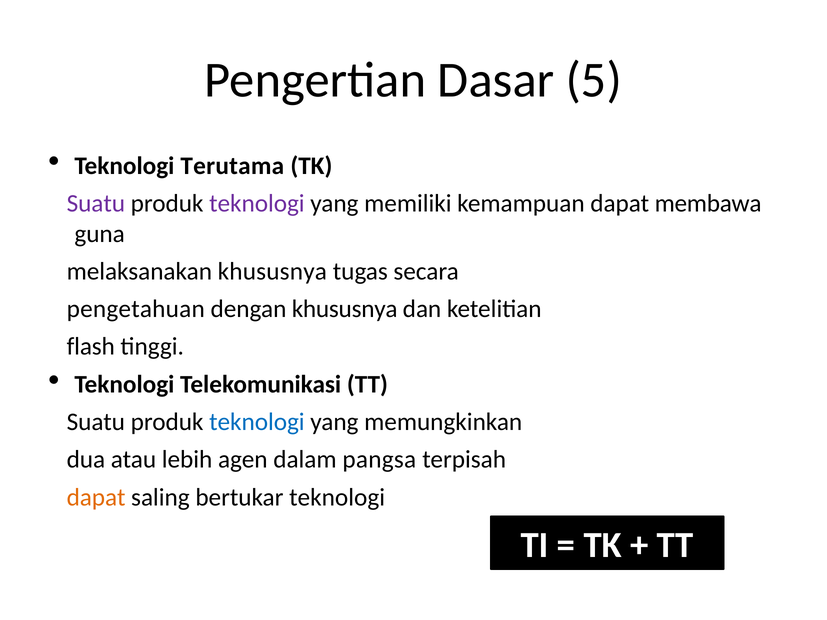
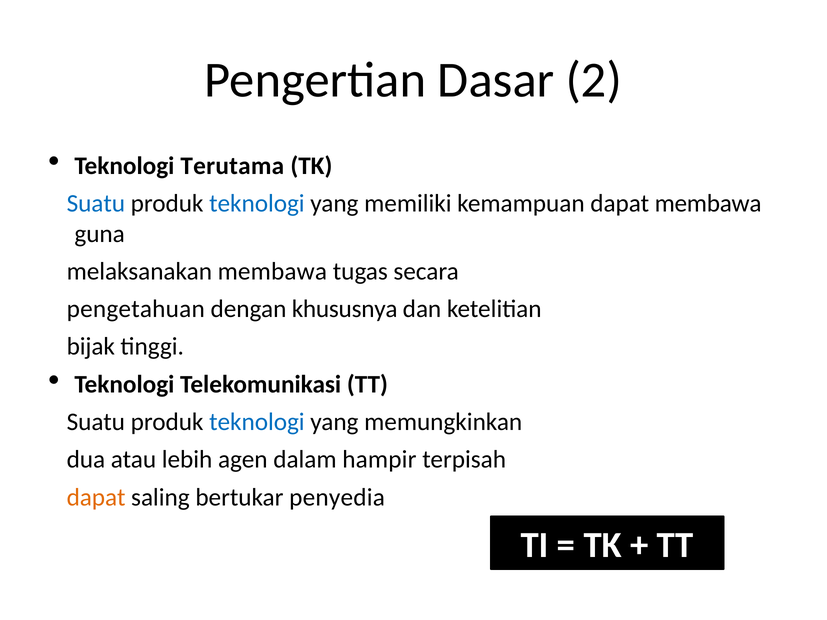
5: 5 -> 2 (594, 80)
Suatu colour: purple -> blue (96, 203)
teknologi colour: purple -> blue (257, 203)
melaksanakan khususnya: khususnya -> membawa (272, 271)
flash: flash -> bijak (91, 347)
pangsa: pangsa -> hampir (379, 460)
bertukar teknologi: teknologi -> penyedia (337, 497)
